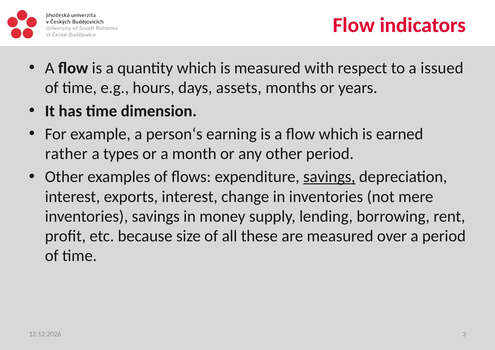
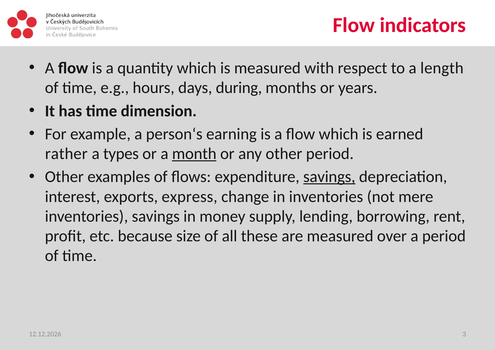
issued: issued -> length (442, 68)
assets: assets -> during (239, 88)
month underline: none -> present (194, 154)
exports interest: interest -> express (190, 197)
